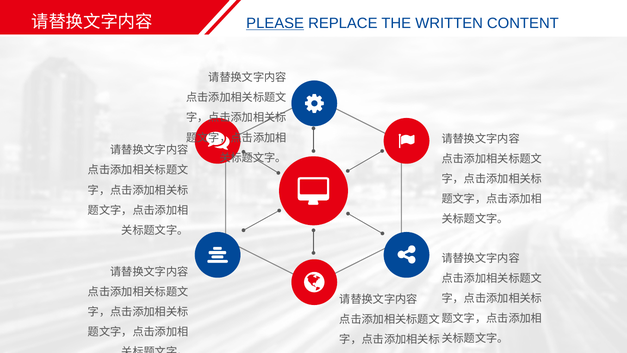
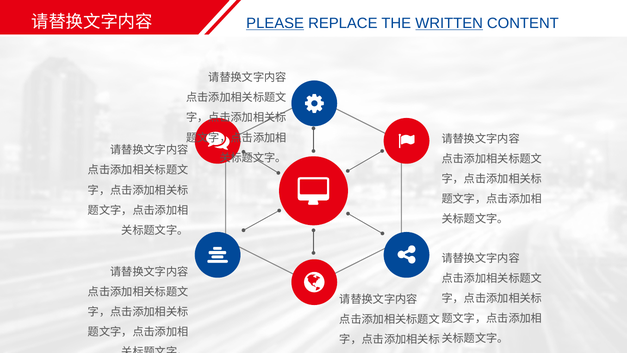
WRITTEN underline: none -> present (449, 23)
